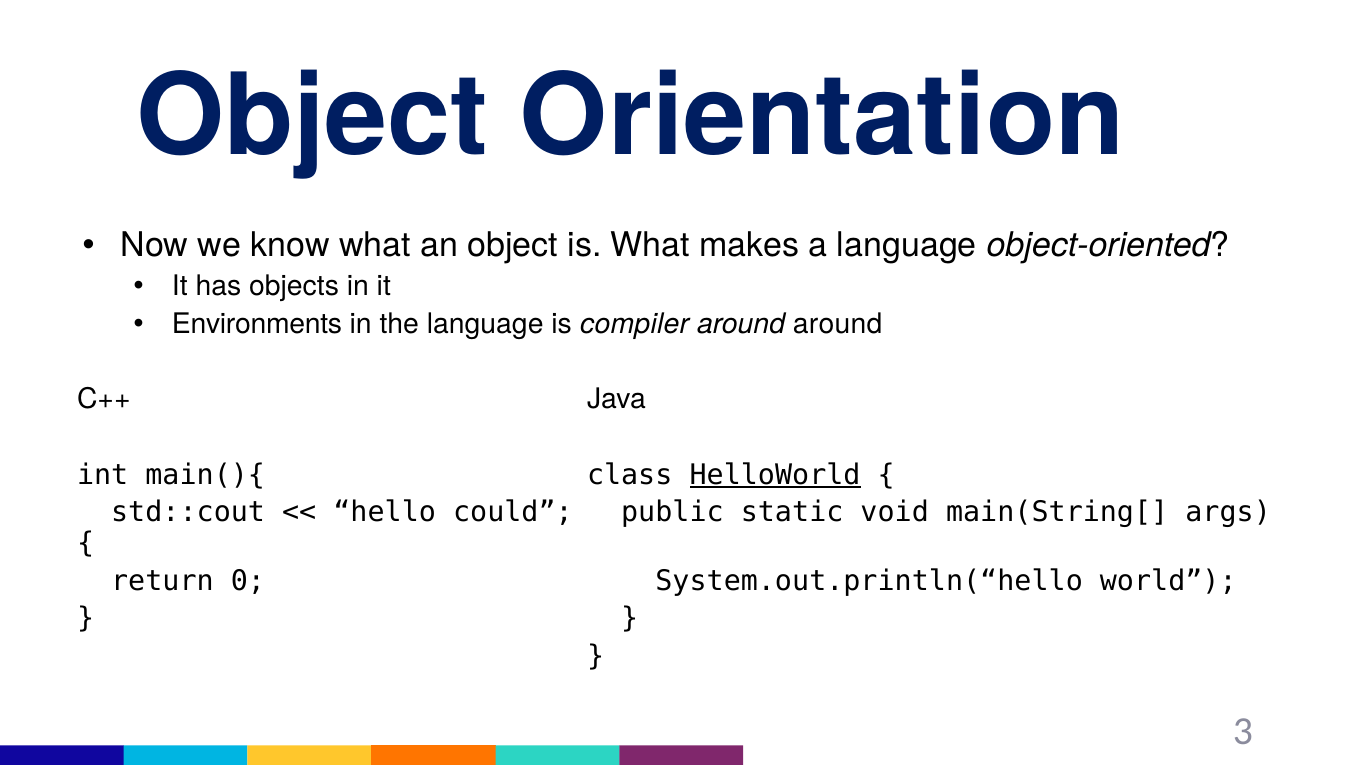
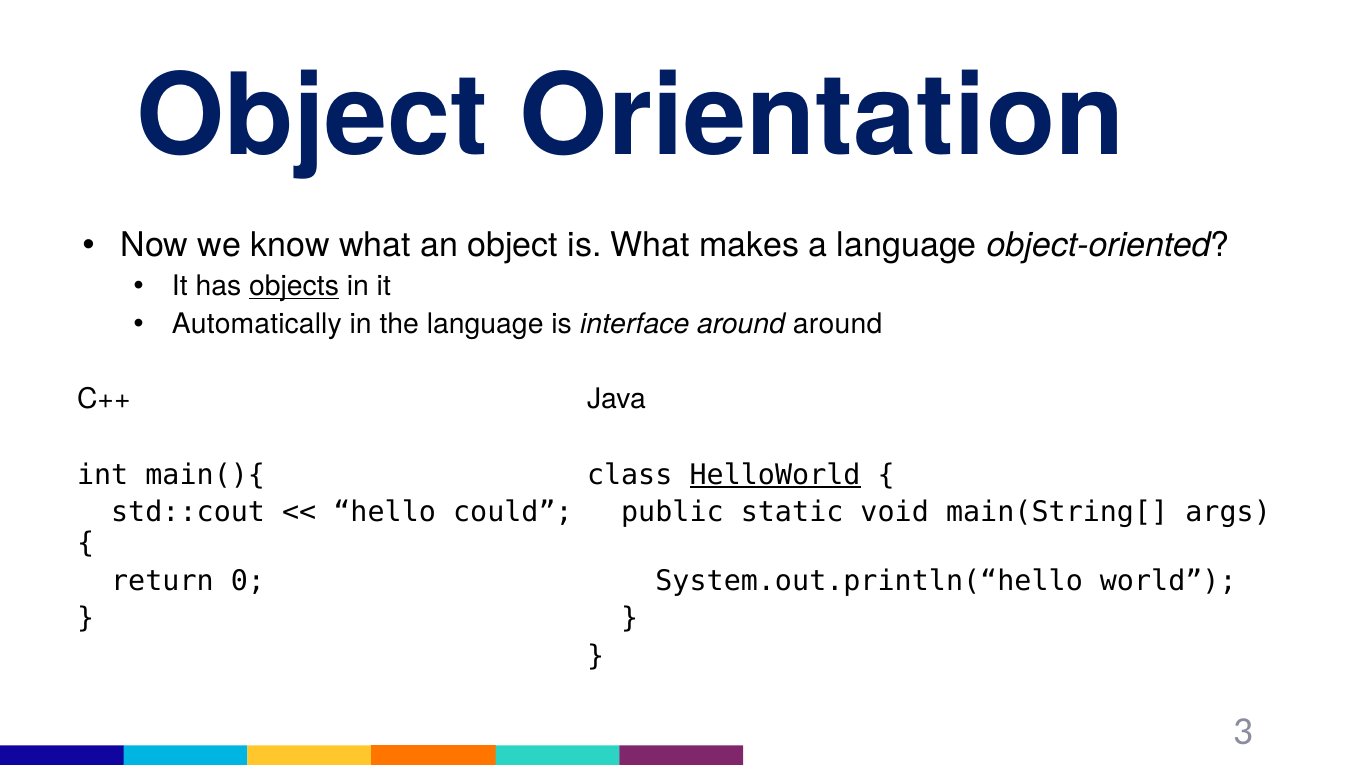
objects underline: none -> present (294, 286)
Environments: Environments -> Automatically (257, 324)
compiler: compiler -> interface (635, 324)
